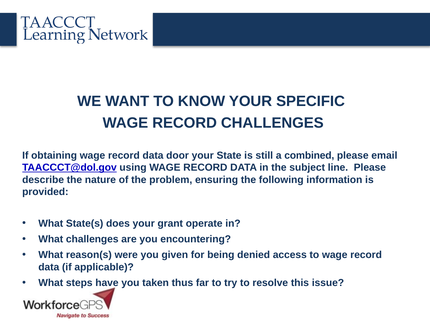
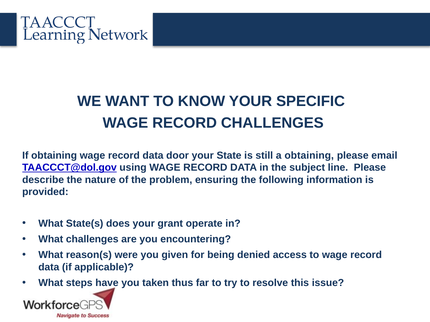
a combined: combined -> obtaining (309, 156)
